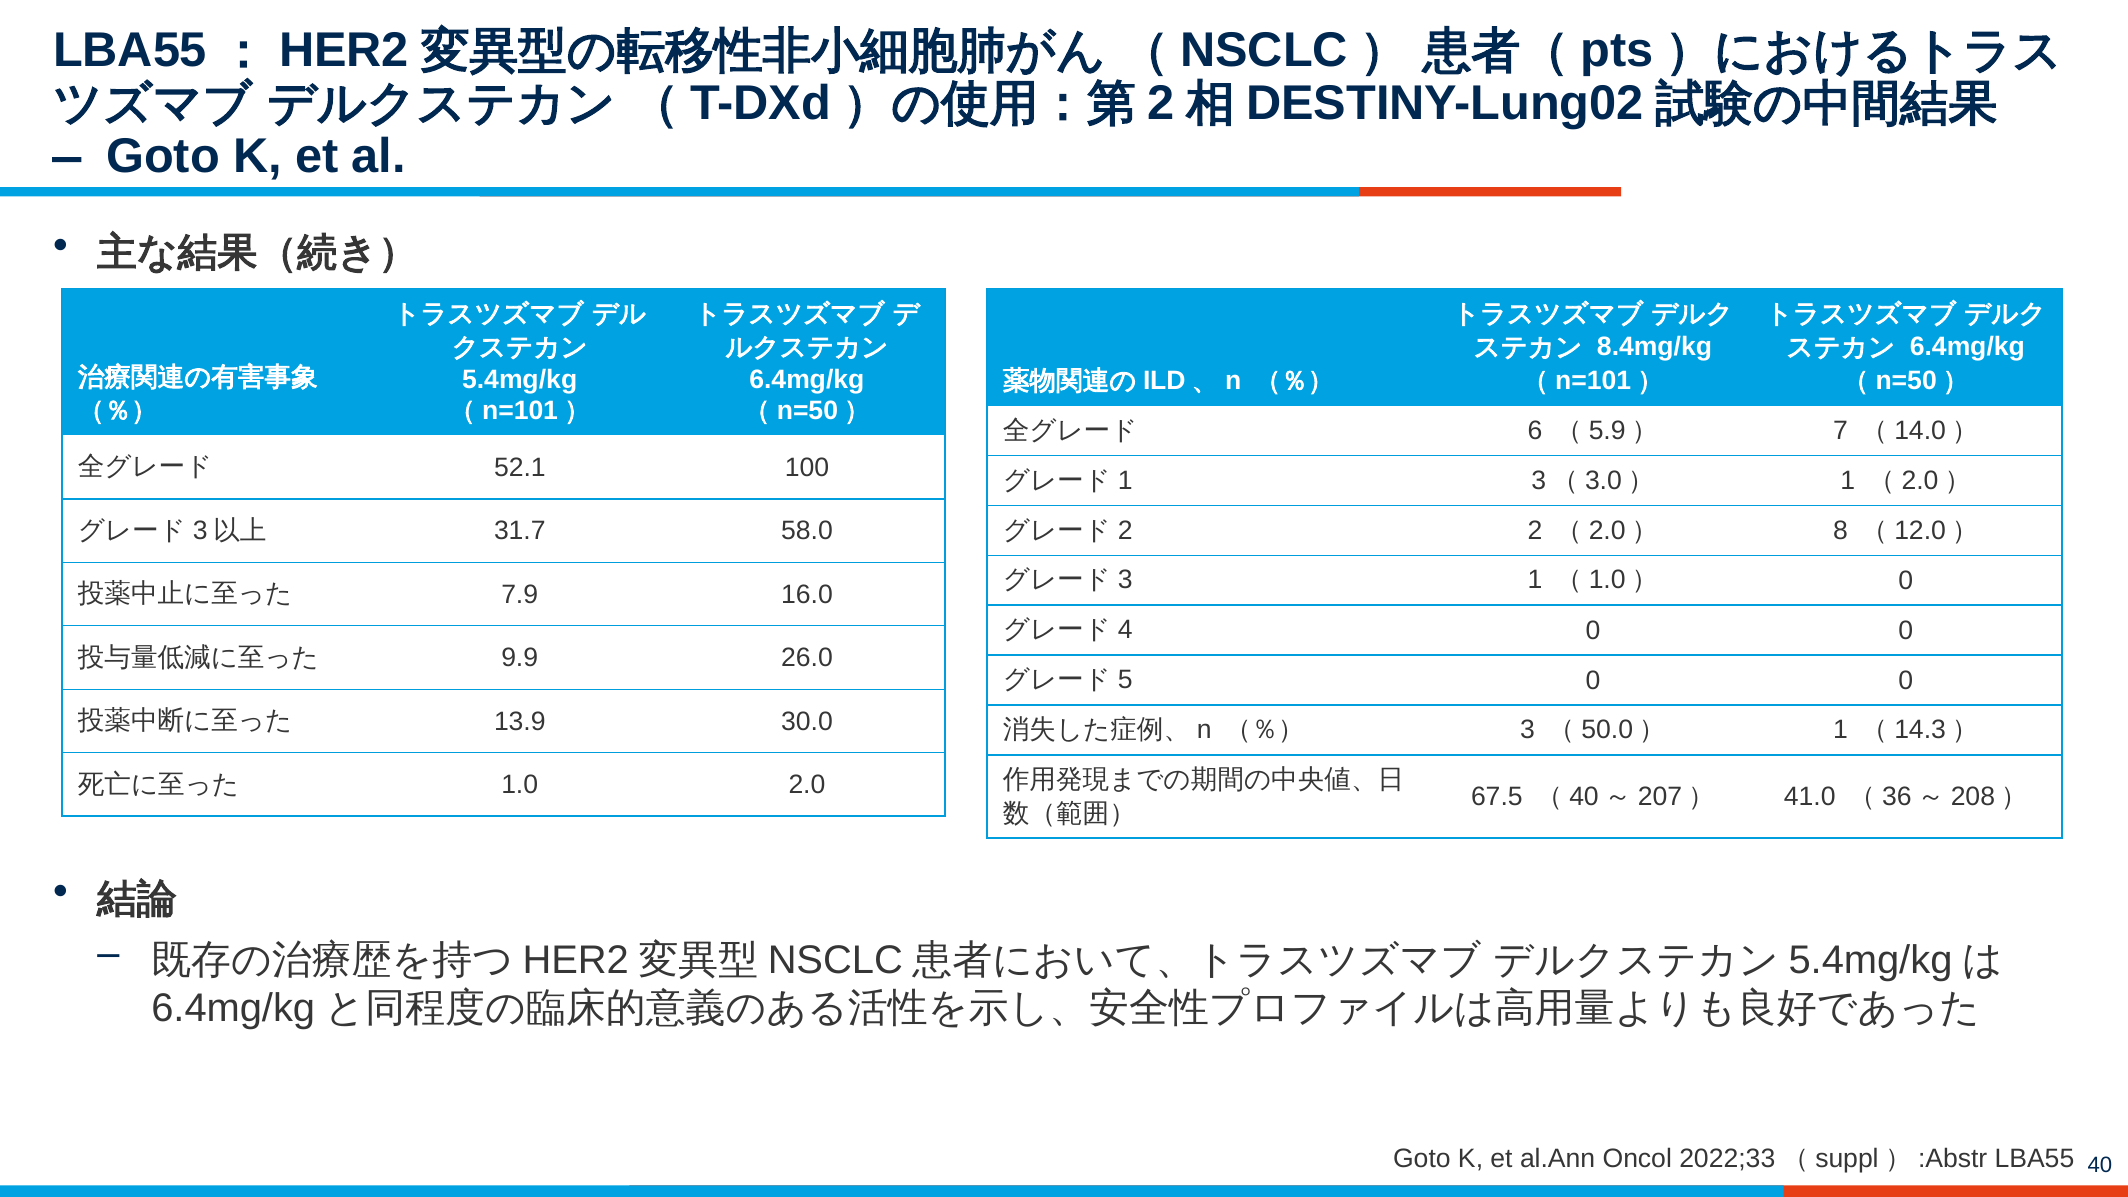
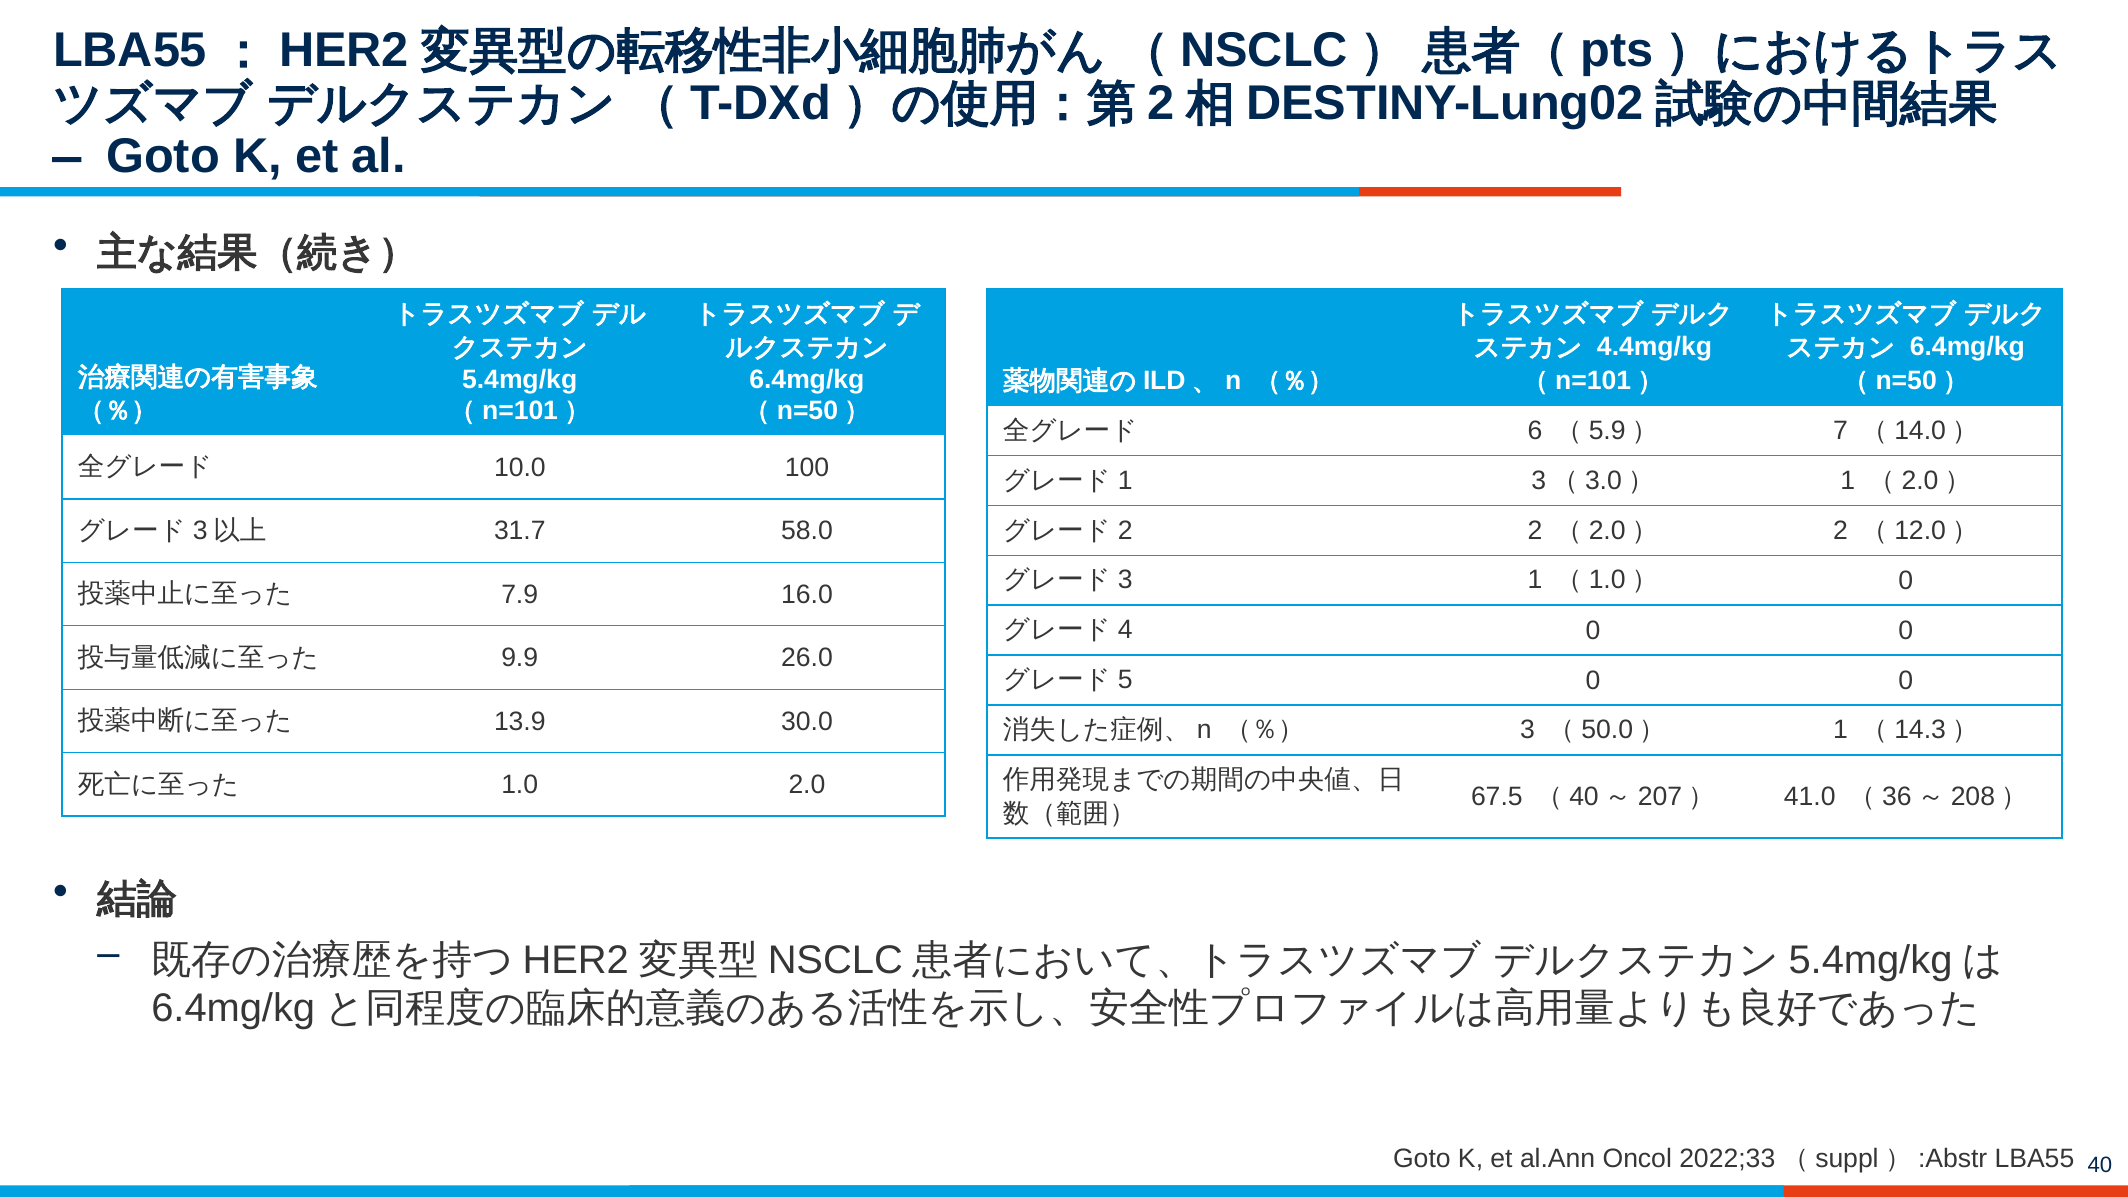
8.4mg/kg: 8.4mg/kg -> 4.4mg/kg (1655, 347)
52.1: 52.1 -> 10.0 (520, 468)
8: 8 -> 2 (1841, 530)
